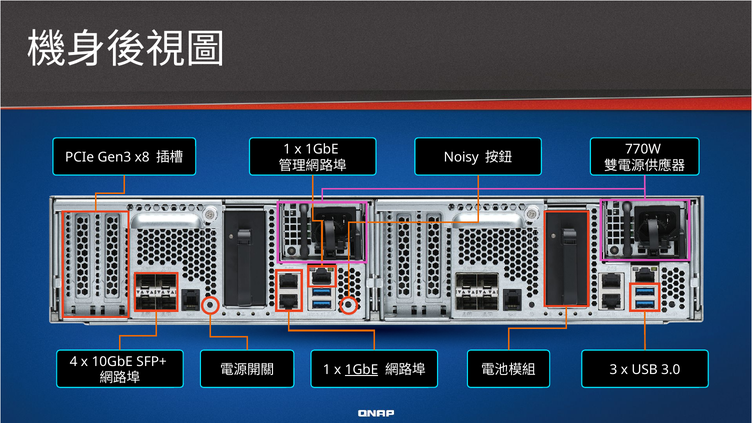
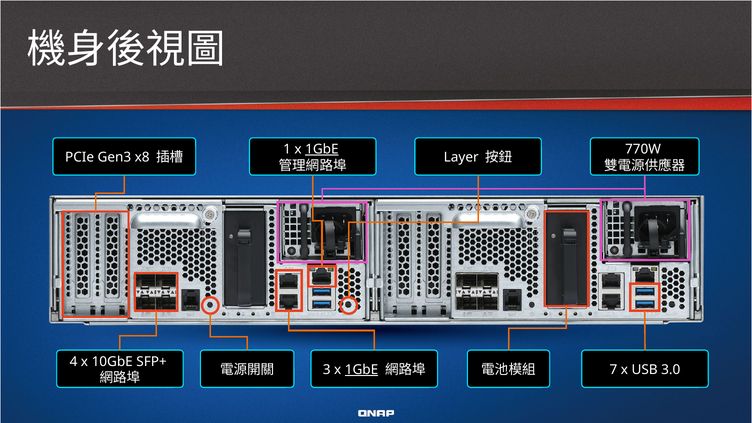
1GbE underline: none -> present (322, 149)
Noisy: Noisy -> Layer (461, 157)
1: 1 -> 3 (327, 370)
3: 3 -> 7 (614, 370)
